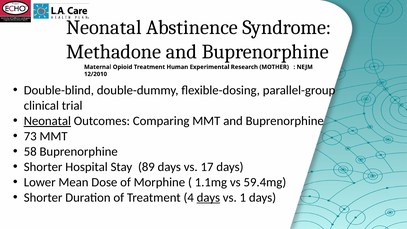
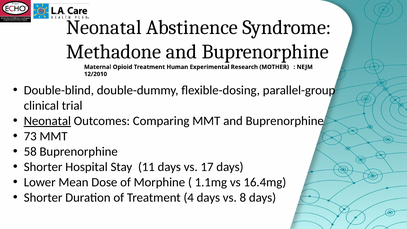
89: 89 -> 11 (146, 167)
59.4mg: 59.4mg -> 16.4mg (265, 182)
days underline: present -> none (208, 198)
1: 1 -> 8 (243, 198)
